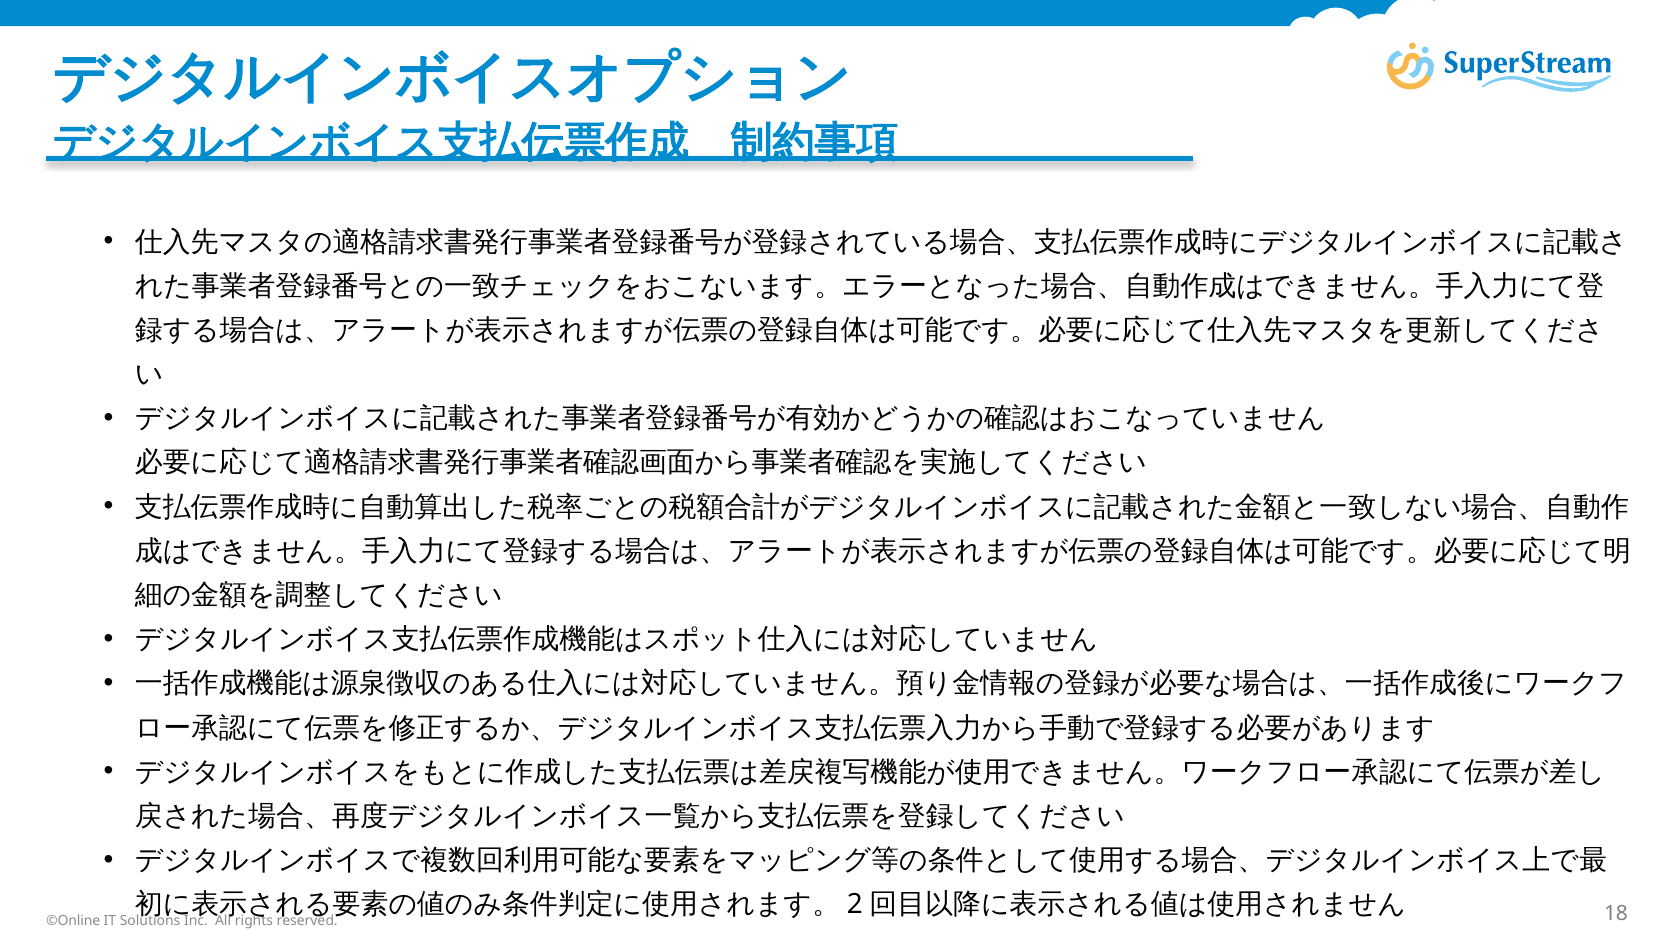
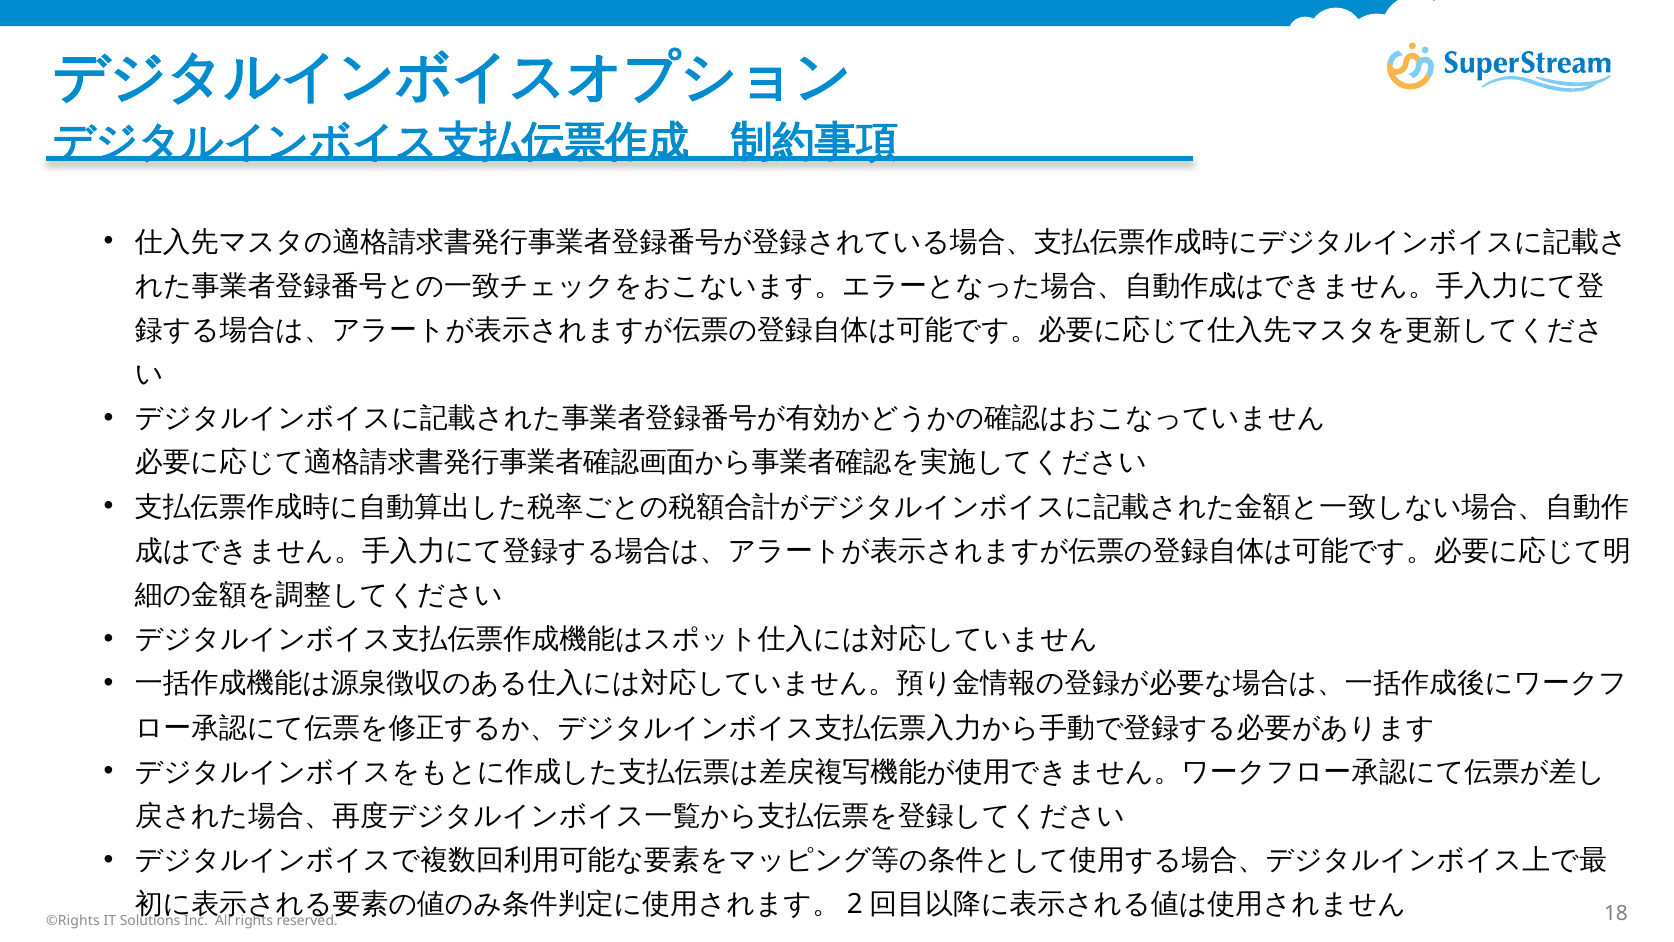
©Online: ©Online -> ©Rights (73, 920)
